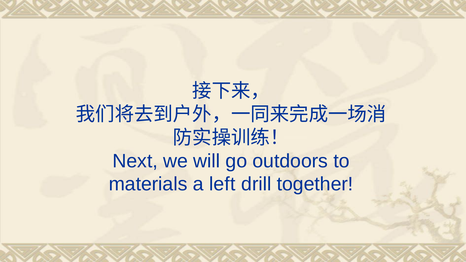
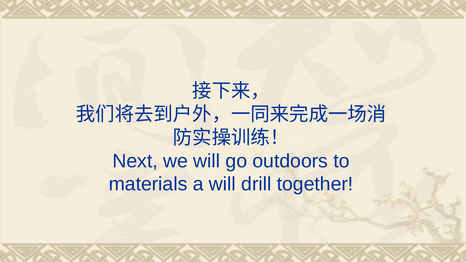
a left: left -> will (222, 184)
